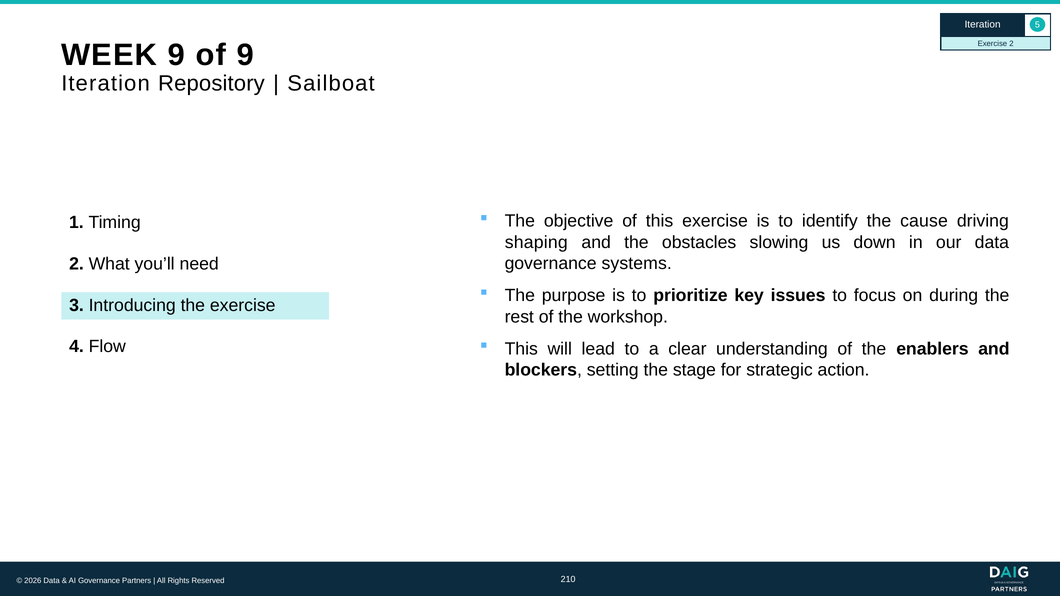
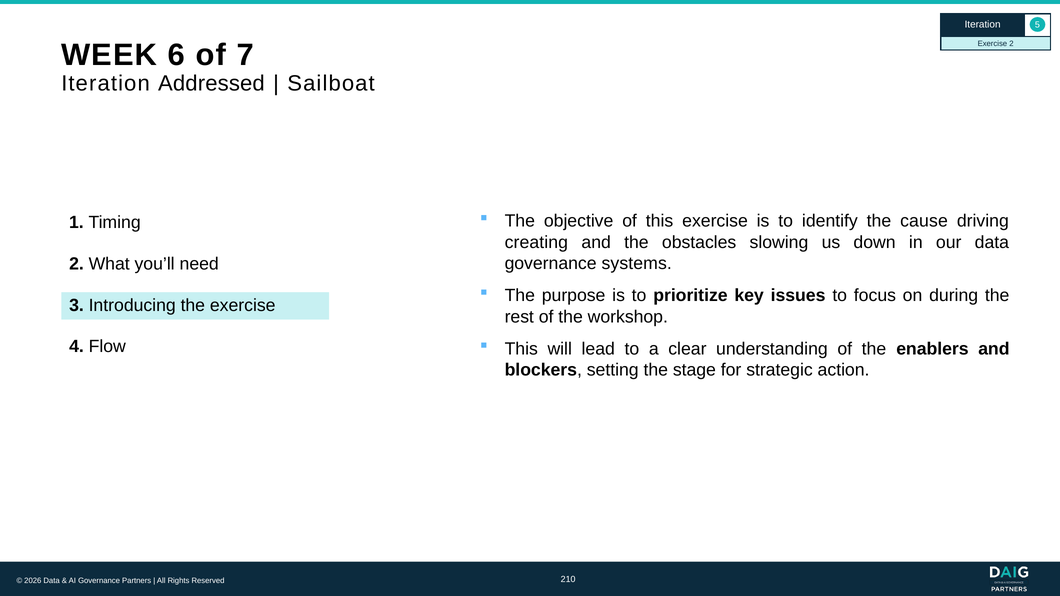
WEEK 9: 9 -> 6 (176, 55)
of 9: 9 -> 7 (245, 55)
Repository: Repository -> Addressed (211, 84)
shaping: shaping -> creating (536, 242)
